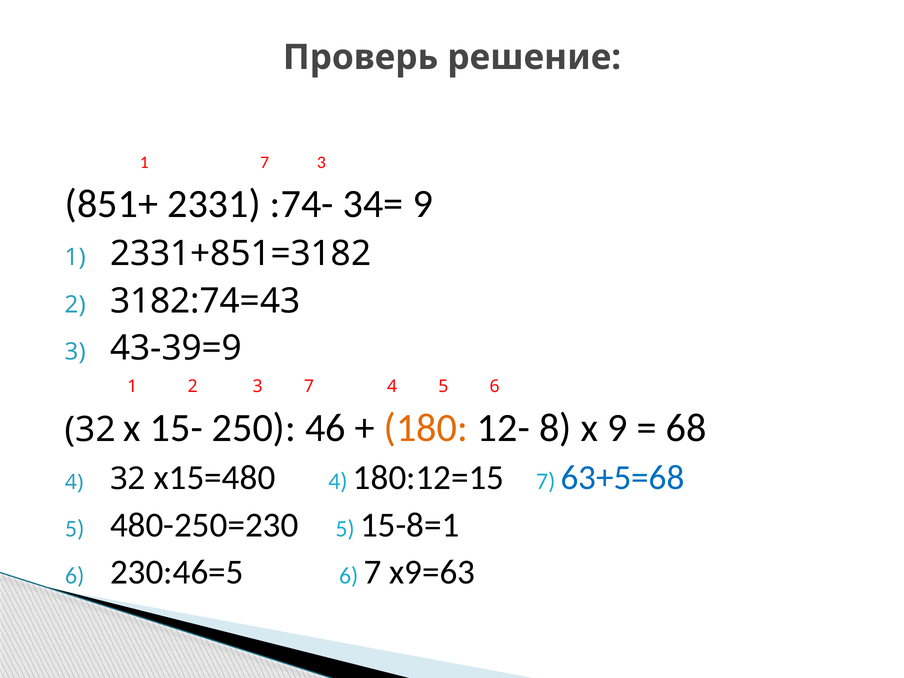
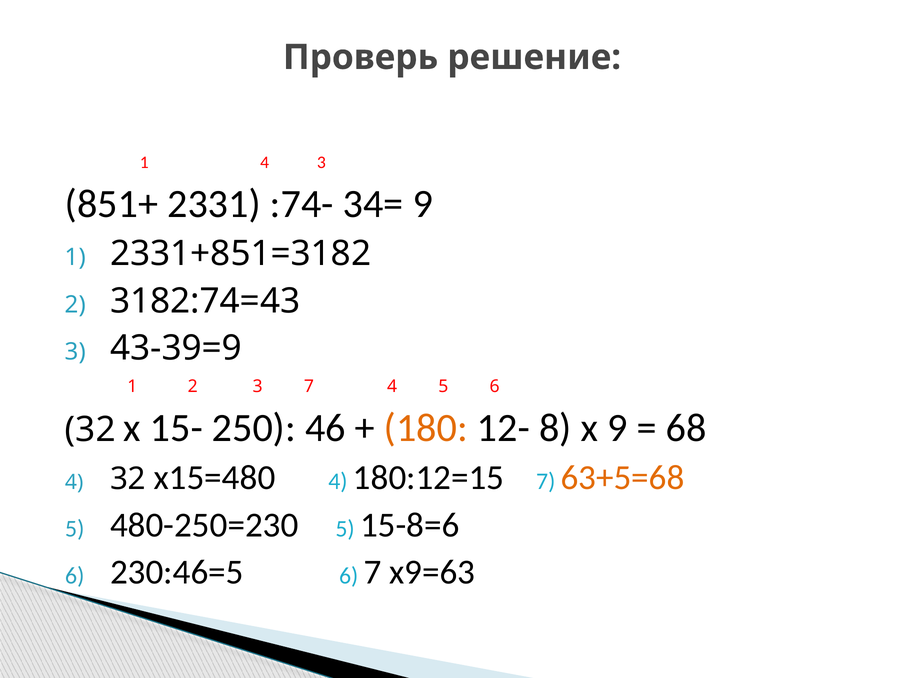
1 7: 7 -> 4 (265, 163)
63+5=68 colour: blue -> orange (623, 478)
15-8=1: 15-8=1 -> 15-8=6 (410, 525)
